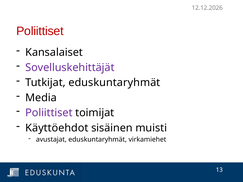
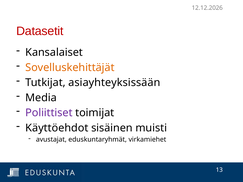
Poliittiset: Poliittiset -> Datasetit (40, 31)
Sovelluskehittäjät colour: purple -> orange (70, 68)
Tutkijat eduskuntaryhmät: eduskuntaryhmät -> asiayhteyksissään (114, 83)
